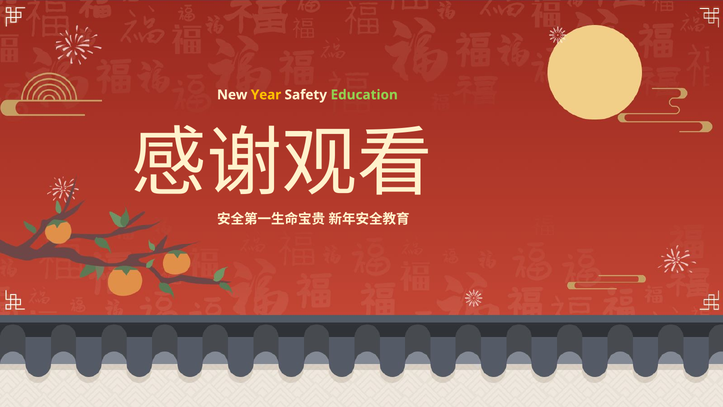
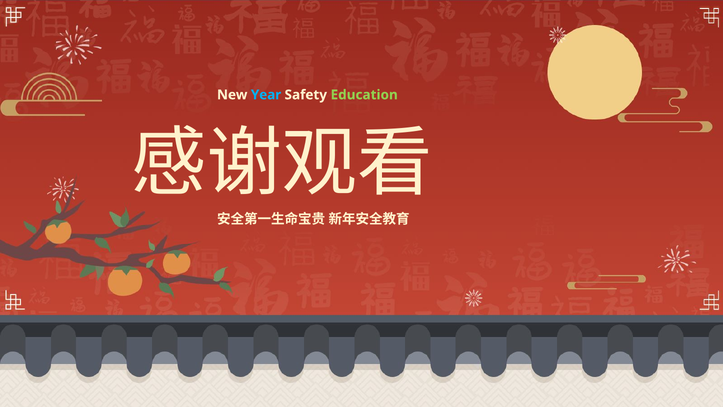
Year colour: yellow -> light blue (266, 95)
